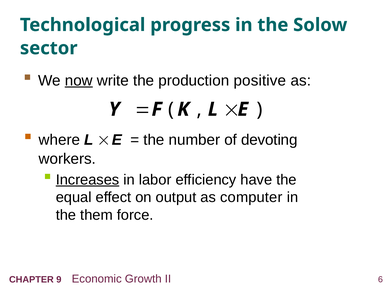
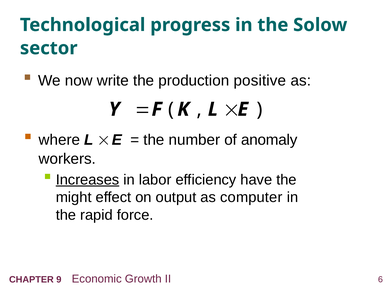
now underline: present -> none (79, 81)
devoting: devoting -> anomaly (269, 140)
equal: equal -> might (74, 197)
them: them -> rapid (96, 215)
